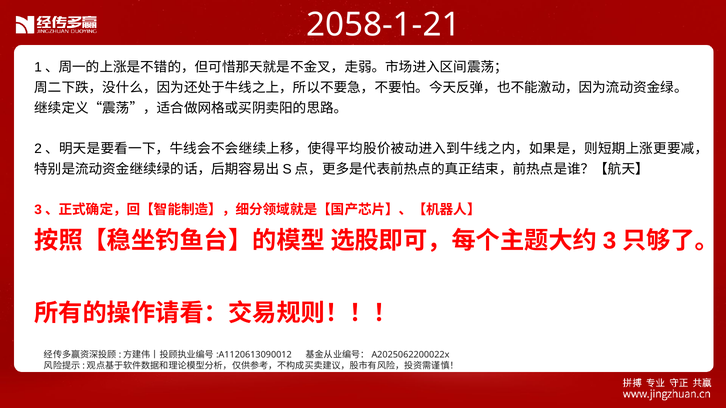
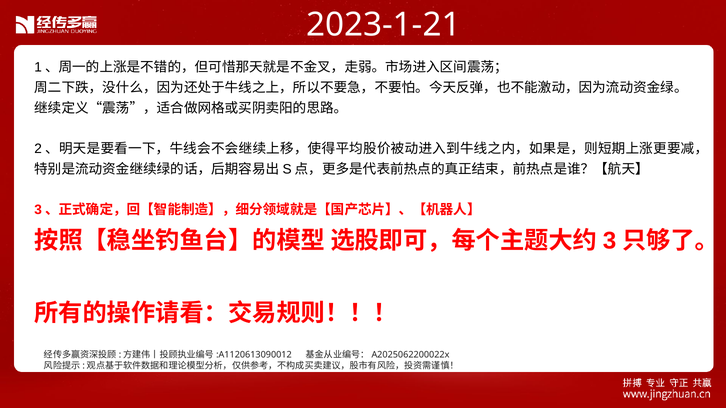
2058-1-21: 2058-1-21 -> 2023-1-21 (383, 25)
